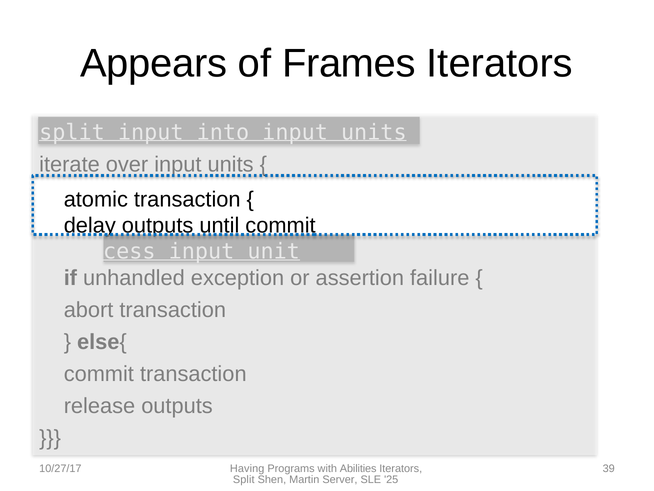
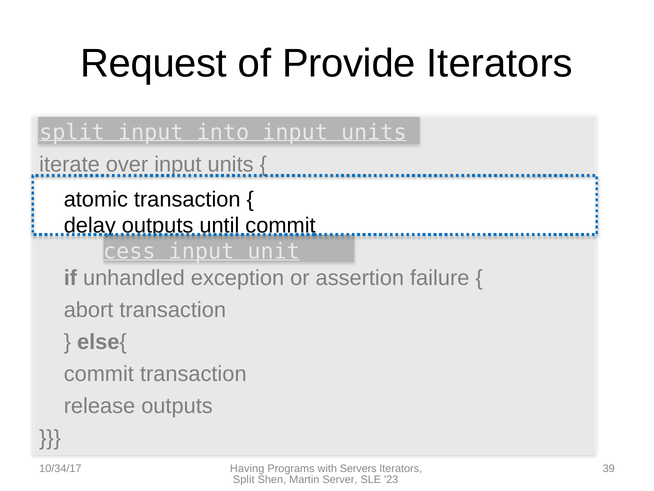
Appears: Appears -> Request (154, 63)
Frames: Frames -> Provide (349, 63)
10/27/17: 10/27/17 -> 10/34/17 (60, 468)
Abilities: Abilities -> Servers (358, 468)
25: 25 -> 23 (391, 479)
